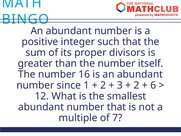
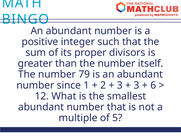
16: 16 -> 79 (84, 74)
2: 2 -> 3 (136, 85)
7: 7 -> 5 (117, 118)
